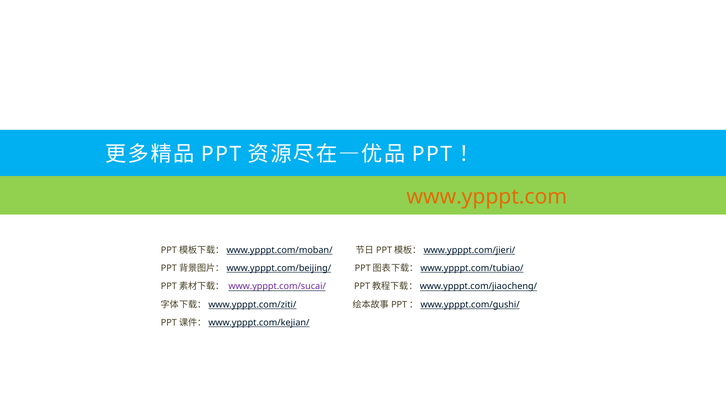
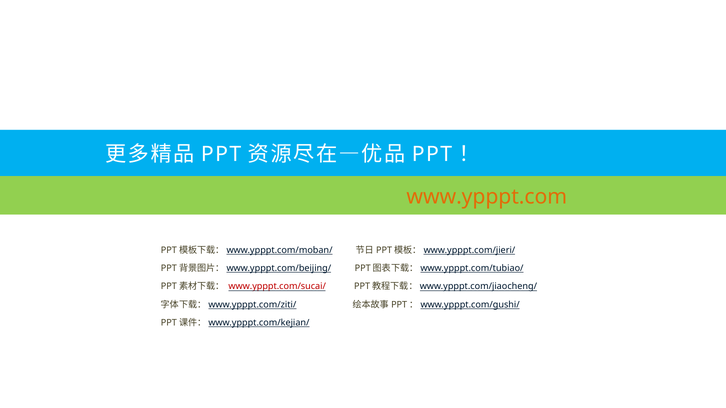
www.ypppt.com/sucai/ colour: purple -> red (277, 287)
